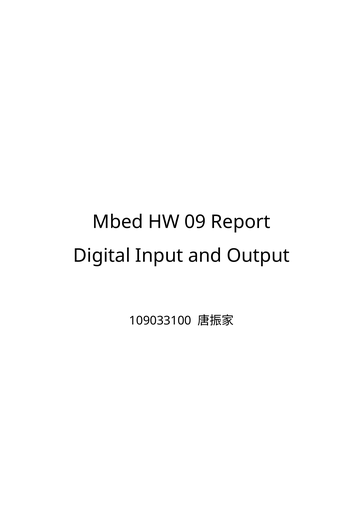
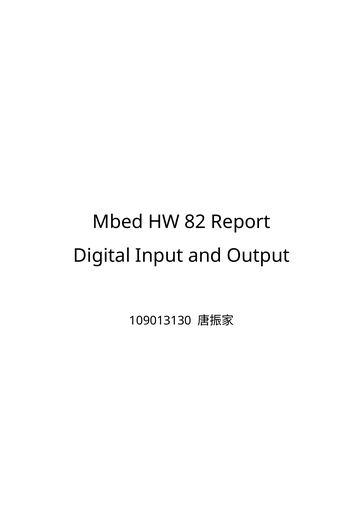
09: 09 -> 82 (195, 222)
109033100: 109033100 -> 109013130 (160, 321)
